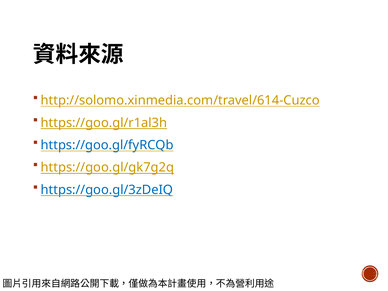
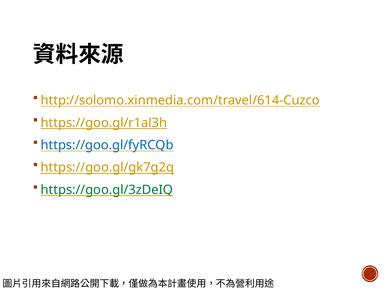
https://goo.gl/3zDeIQ colour: blue -> green (107, 190)
